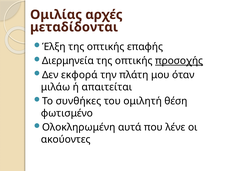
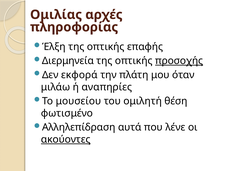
μεταδίδονται: μεταδίδονται -> πληροφορίας (74, 27)
απαιτείται: απαιτείται -> αναπηρίες (107, 87)
συνθήκες: συνθήκες -> μουσείου (78, 101)
Ολοκληρωμένη: Ολοκληρωμένη -> Αλληλεπίδραση (79, 127)
ακούοντες underline: none -> present (66, 139)
